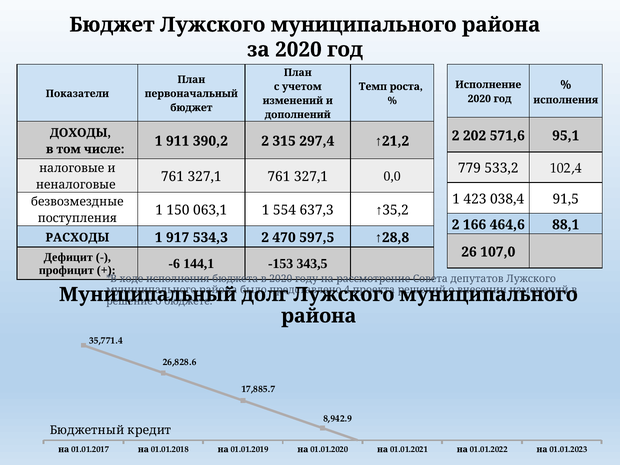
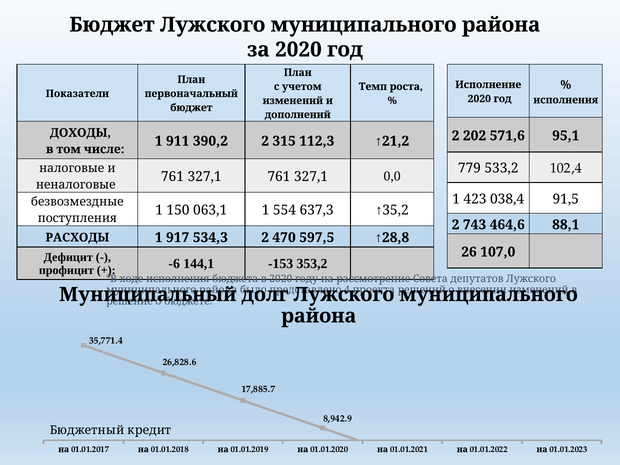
297,4: 297,4 -> 112,3 (317, 141)
166: 166 -> 743 (475, 225)
343,5: 343,5 -> 353,2 (312, 264)
